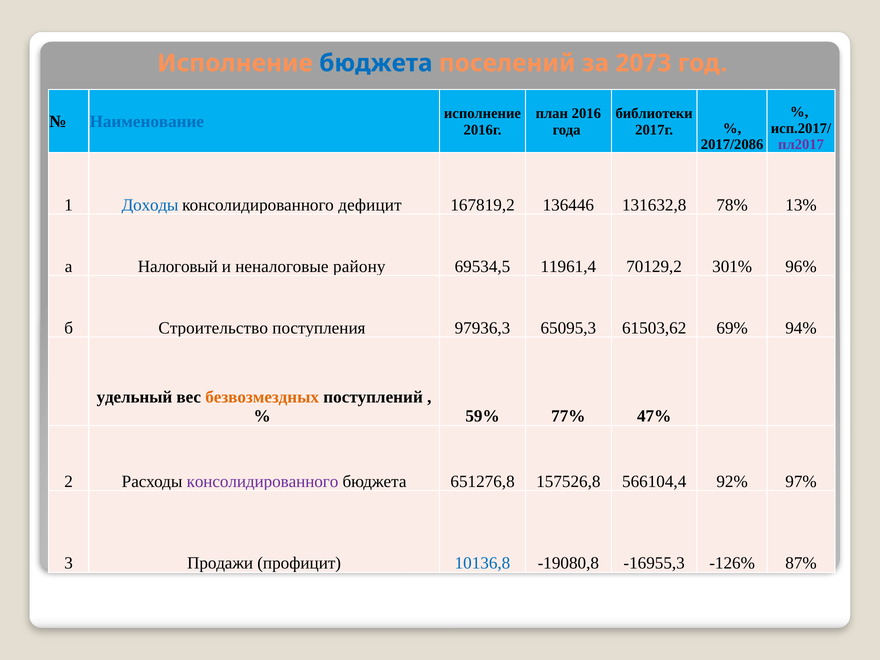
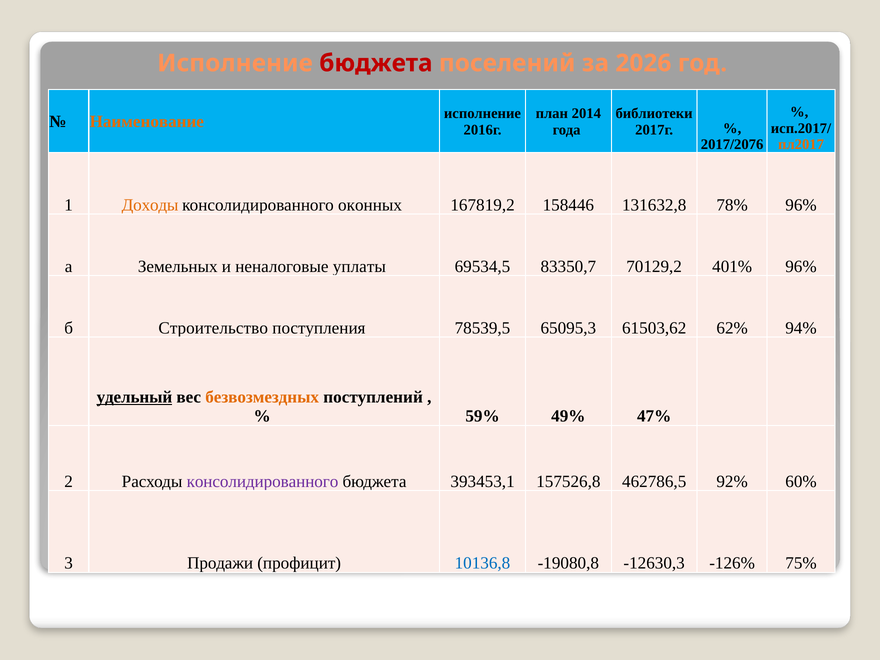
бюджета colour: blue -> red (376, 63)
2073: 2073 -> 2026 (643, 63)
2016: 2016 -> 2014 (586, 113)
Наименование colour: blue -> orange (147, 122)
2017/2086: 2017/2086 -> 2017/2076 (732, 145)
пл2017 colour: purple -> orange (801, 145)
Доходы colour: blue -> orange (150, 205)
дефицит: дефицит -> оконных (370, 205)
136446: 136446 -> 158446 (568, 205)
78% 13%: 13% -> 96% (801, 205)
Налоговый: Налоговый -> Земельных (178, 266)
району: району -> уплаты (359, 266)
11961,4: 11961,4 -> 83350,7 (568, 266)
301%: 301% -> 401% (732, 266)
97936,3: 97936,3 -> 78539,5 (482, 328)
69%: 69% -> 62% (732, 328)
удельный underline: none -> present (134, 397)
77%: 77% -> 49% (568, 416)
651276,8: 651276,8 -> 393453,1 (483, 481)
566104,4: 566104,4 -> 462786,5 (654, 481)
97%: 97% -> 60% (801, 481)
-16955,3: -16955,3 -> -12630,3 (654, 563)
87%: 87% -> 75% (801, 563)
